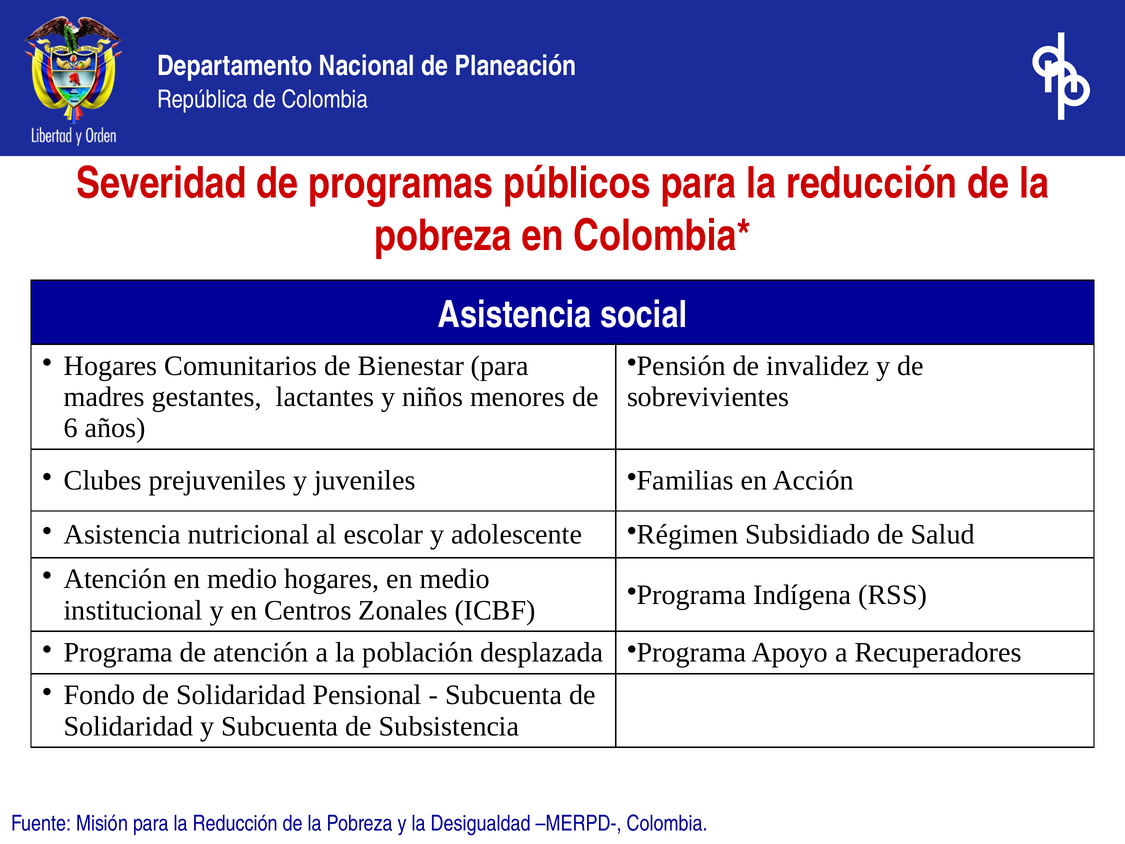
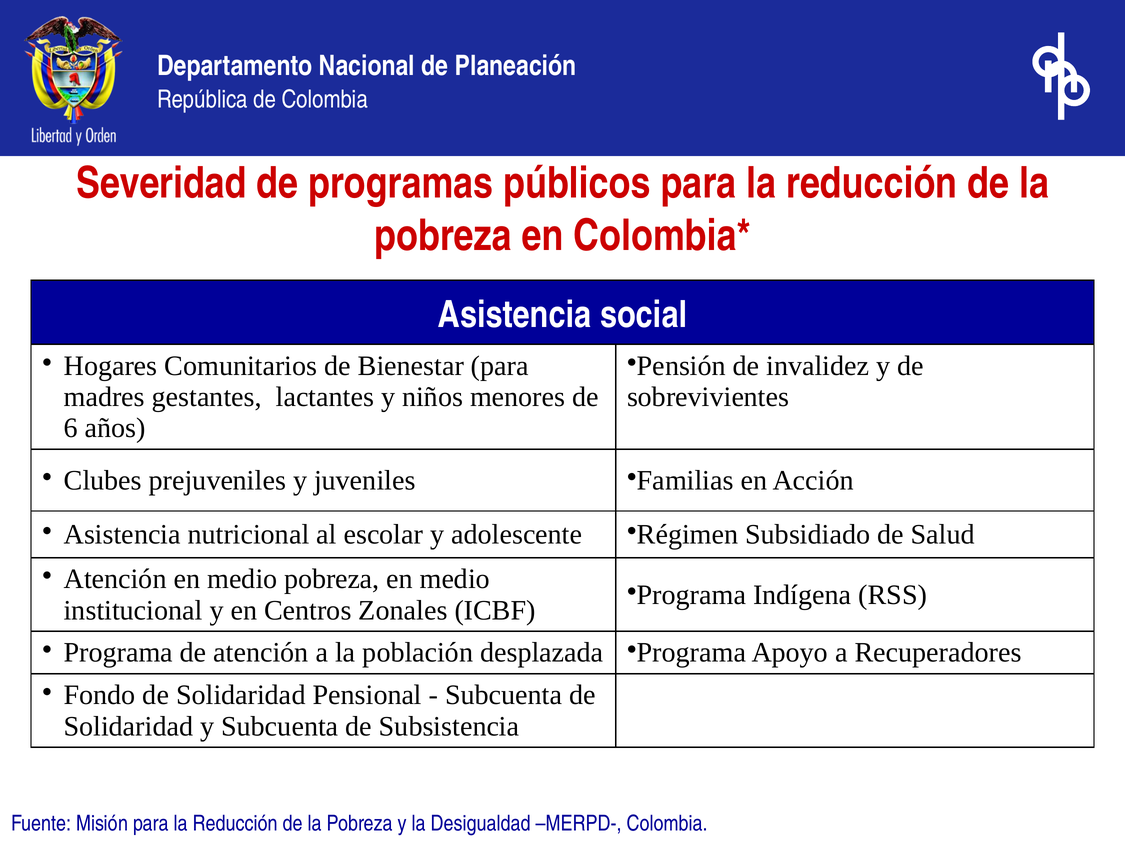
medio hogares: hogares -> pobreza (332, 579)
